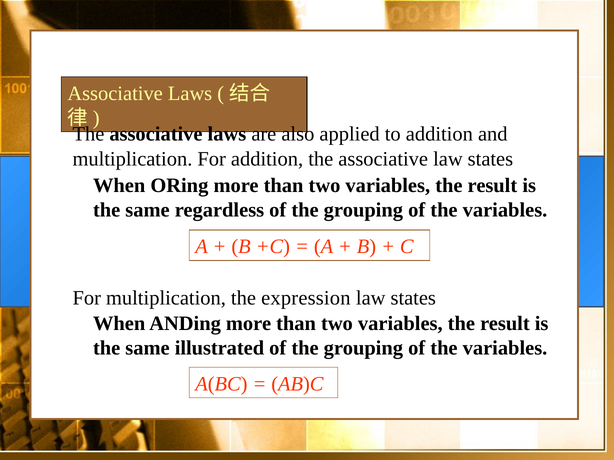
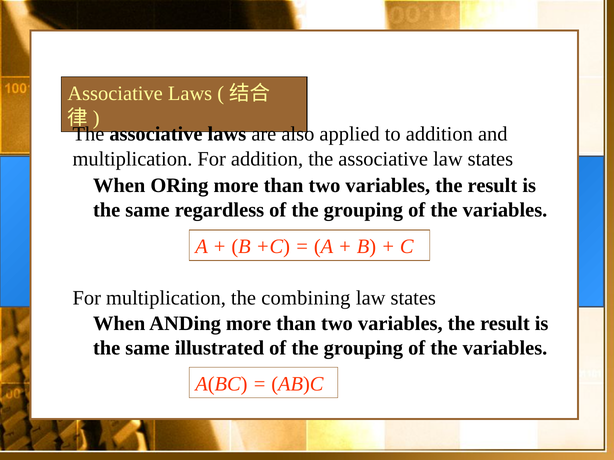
expression: expression -> combining (306, 298)
